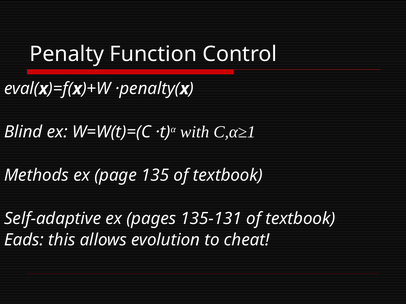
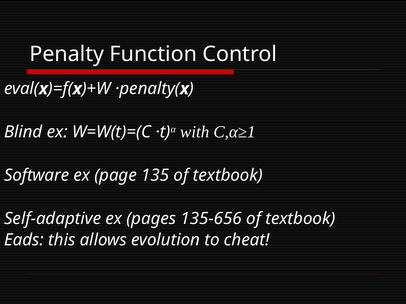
Methods: Methods -> Software (37, 176)
135-131: 135-131 -> 135-656 (211, 219)
